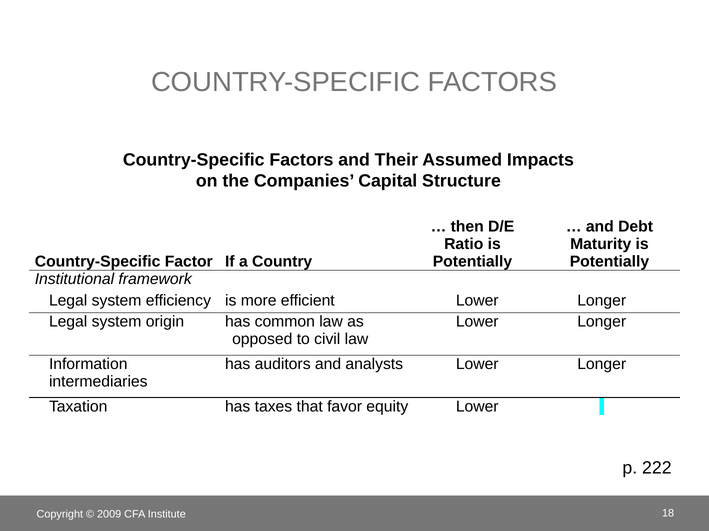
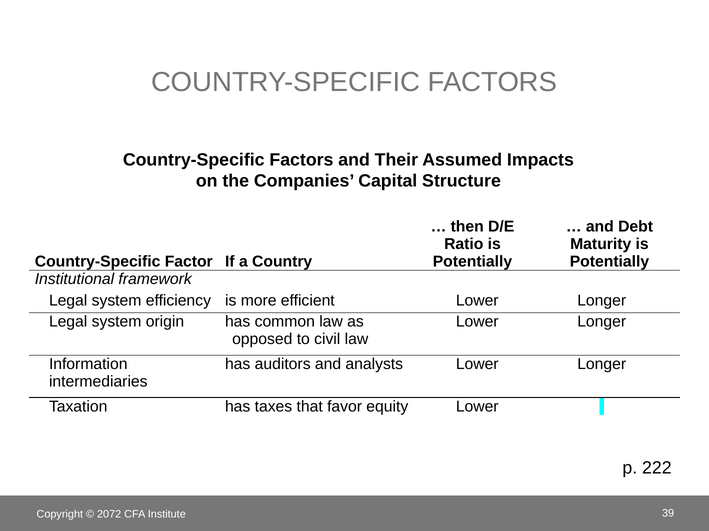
2009: 2009 -> 2072 (109, 515)
18: 18 -> 39 (668, 514)
